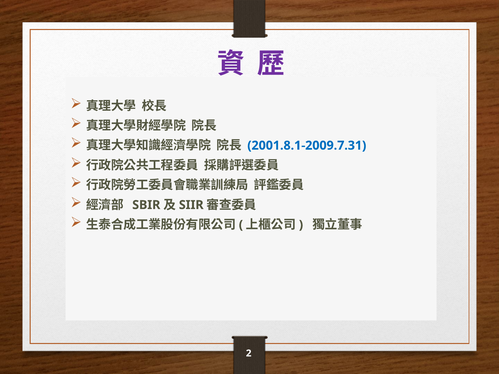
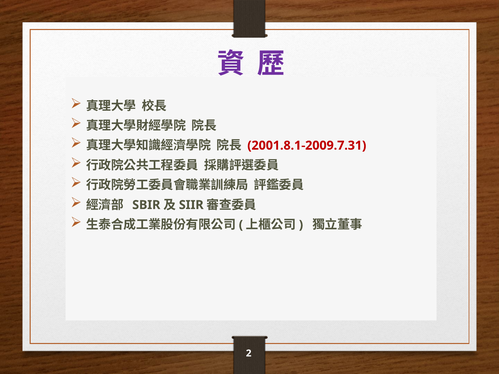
2001.8.1-2009.7.31 colour: blue -> red (307, 146)
